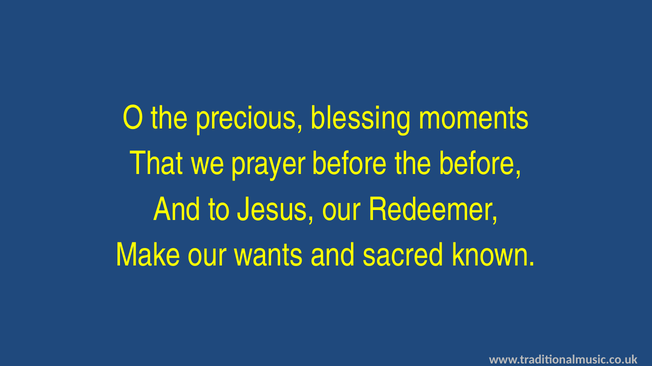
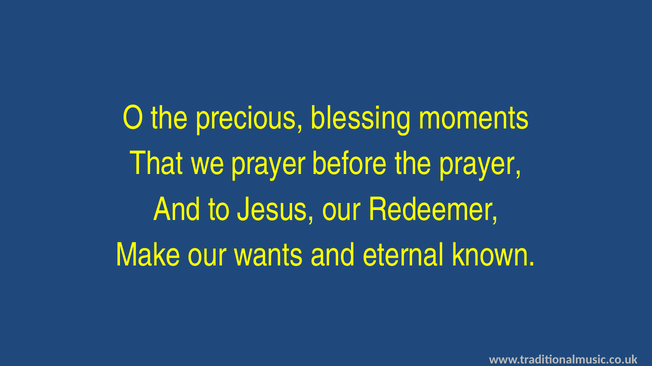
the before: before -> prayer (481, 164)
sacred: sacred -> eternal (403, 255)
